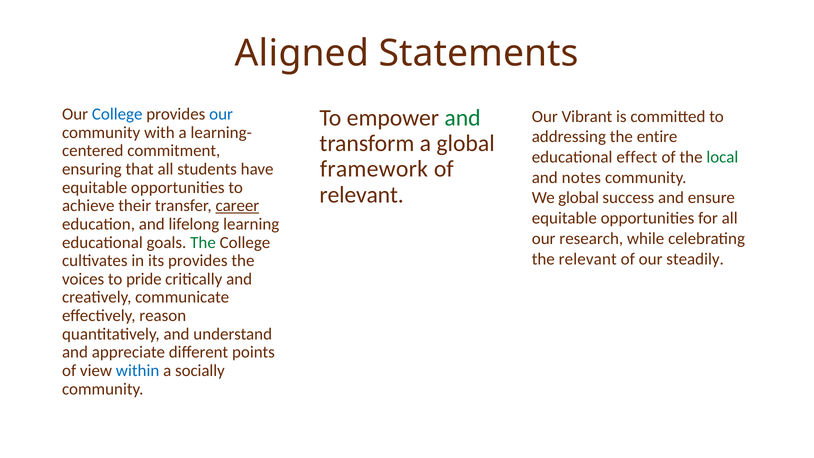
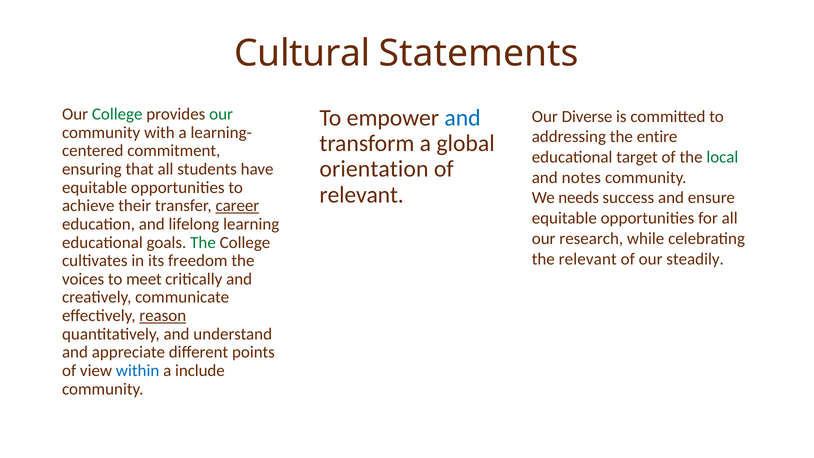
Aligned: Aligned -> Cultural (302, 53)
College colour: blue -> green (117, 114)
our colour: blue -> green (221, 114)
and colour: green -> blue (463, 118)
Vibrant: Vibrant -> Diverse (587, 116)
effect: effect -> target (637, 157)
framework: framework -> orientation (374, 169)
We global: global -> needs (579, 198)
its provides: provides -> freedom (198, 261)
pride: pride -> meet (144, 279)
reason underline: none -> present (163, 316)
socially: socially -> include (200, 371)
